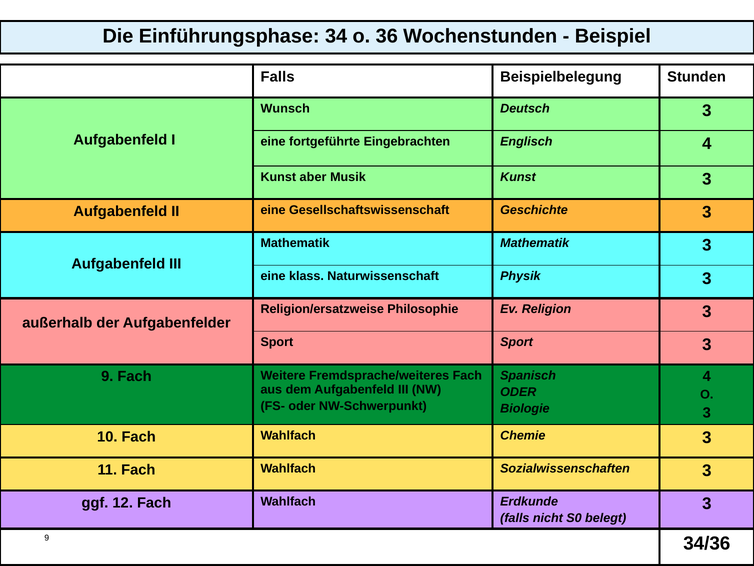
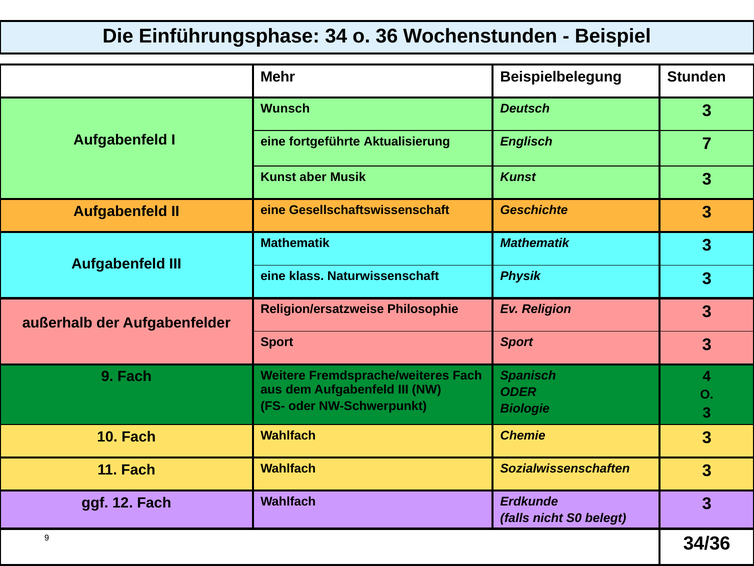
Falls: Falls -> Mehr (278, 77)
Eingebrachten: Eingebrachten -> Aktualisierung (407, 141)
Englisch 4: 4 -> 7 (707, 144)
